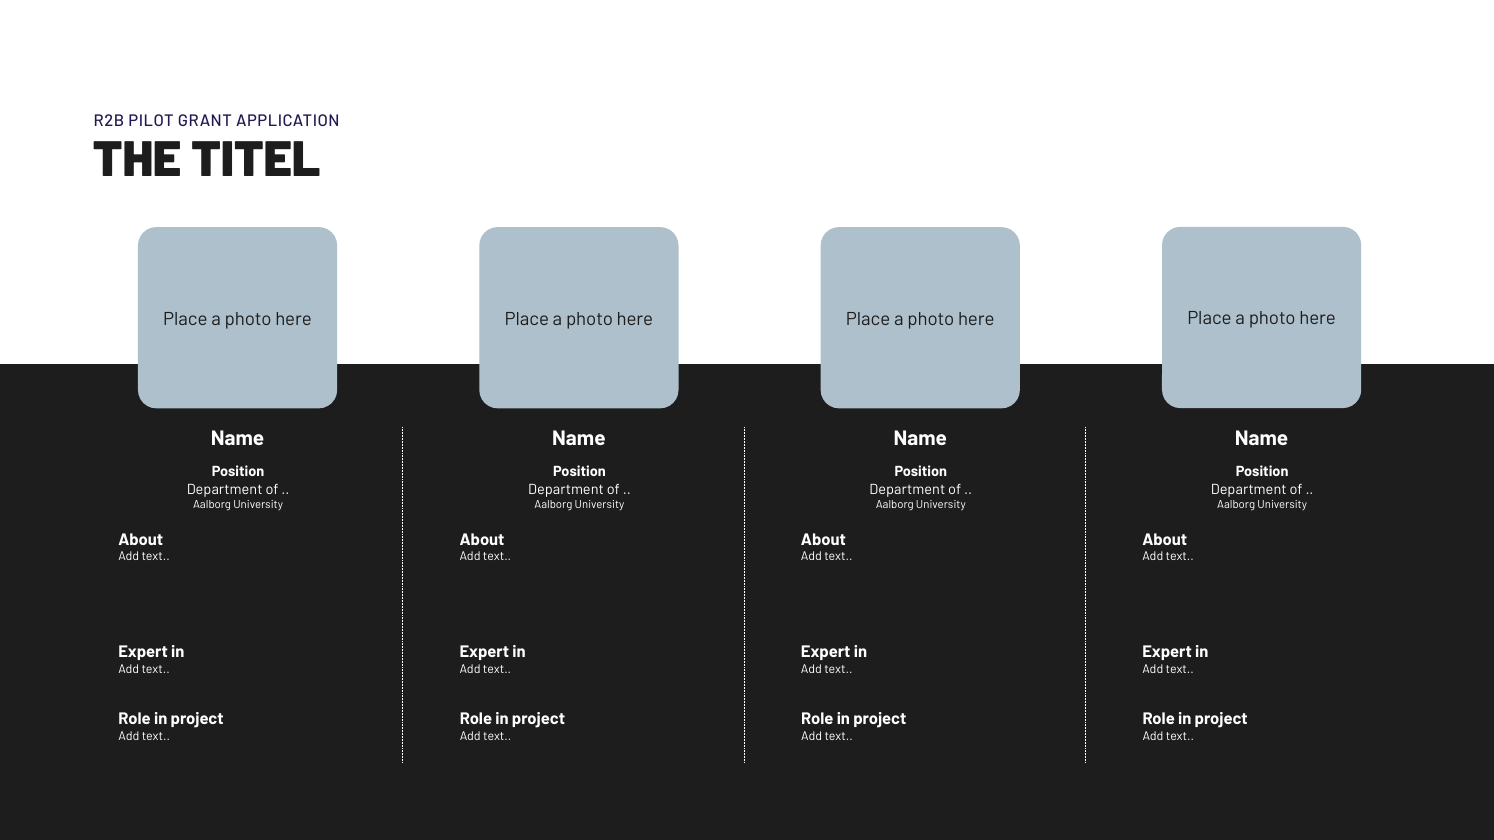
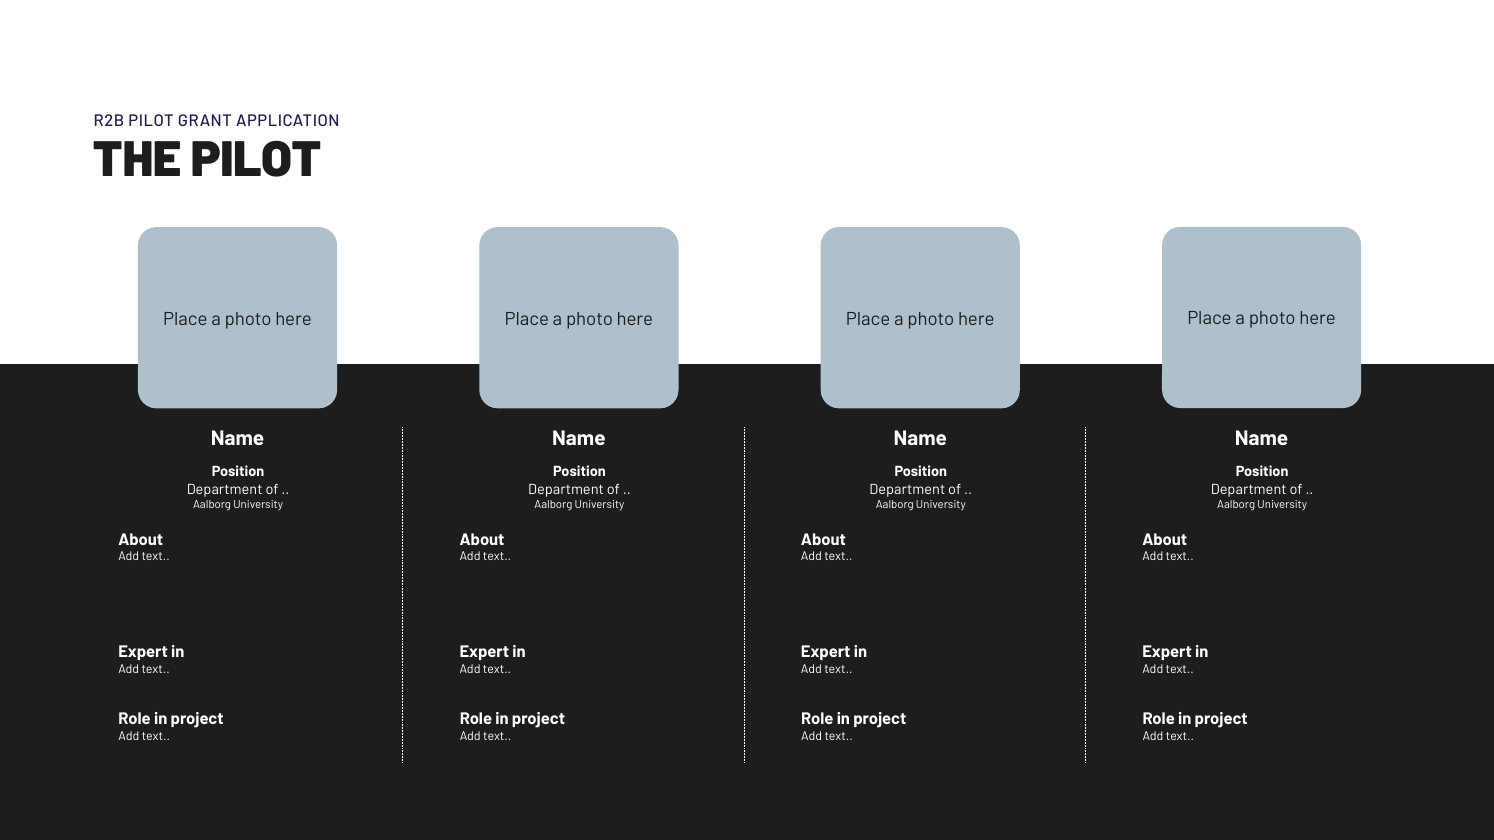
THE TITEL: TITEL -> PILOT (256, 160)
